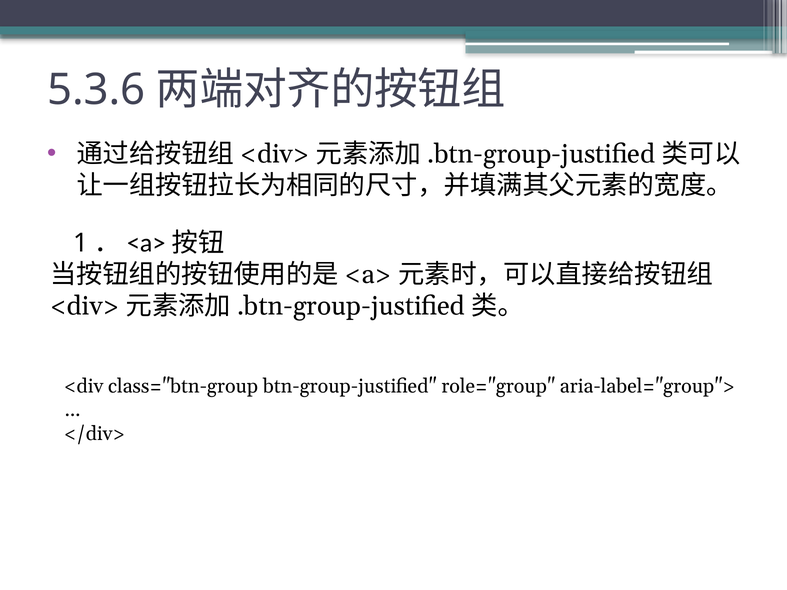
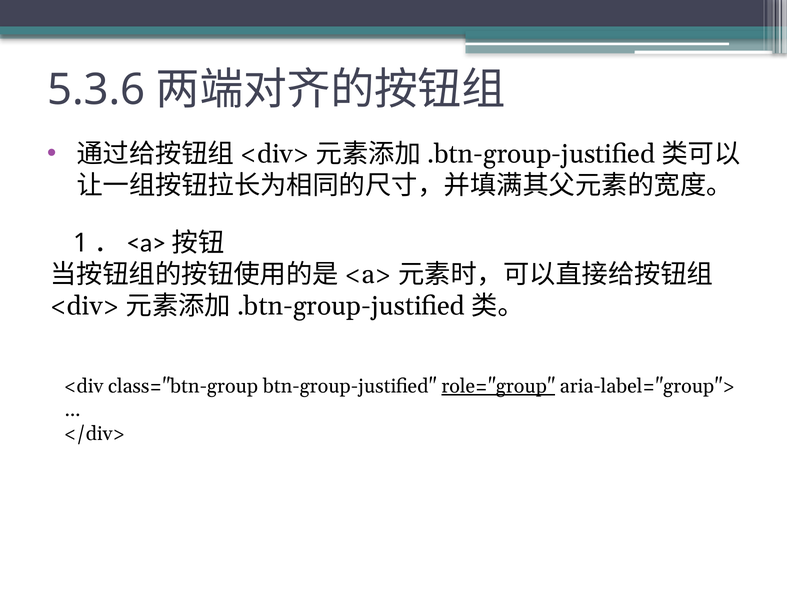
role="group underline: none -> present (498, 387)
